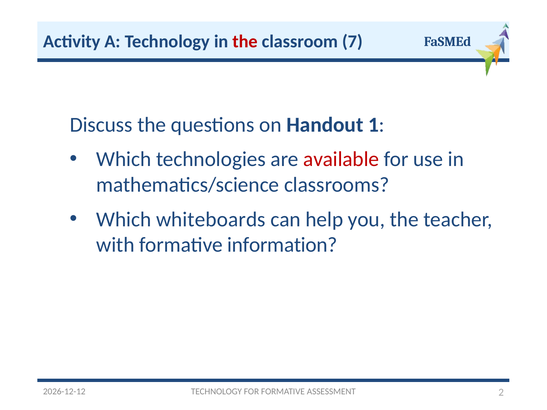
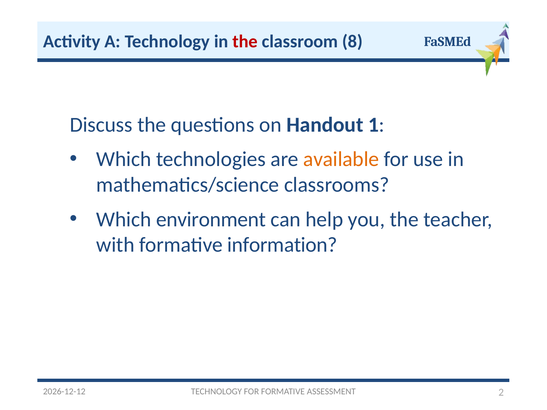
7: 7 -> 8 (353, 42)
available colour: red -> orange (341, 159)
whiteboards: whiteboards -> environment (211, 219)
